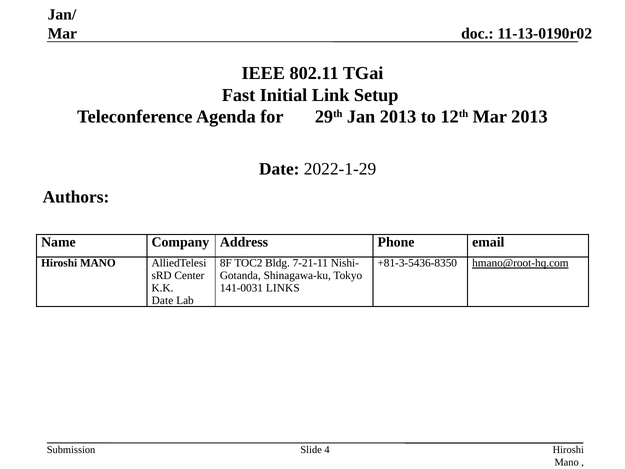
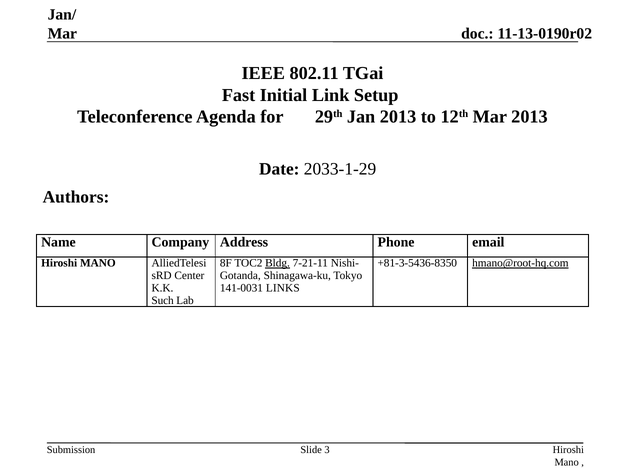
2022-1-29: 2022-1-29 -> 2033-1-29 (340, 169)
Bldg underline: none -> present (278, 263)
Date: Date -> Such (163, 300)
4: 4 -> 3 (327, 450)
